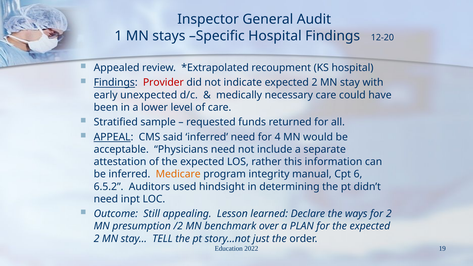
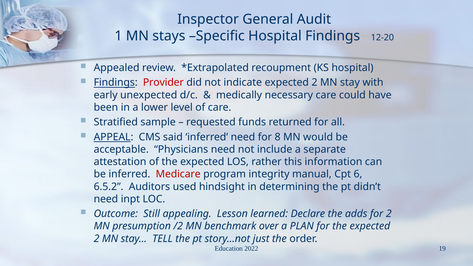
4: 4 -> 8 (278, 137)
Medicare colour: orange -> red (178, 174)
ways: ways -> adds (356, 214)
